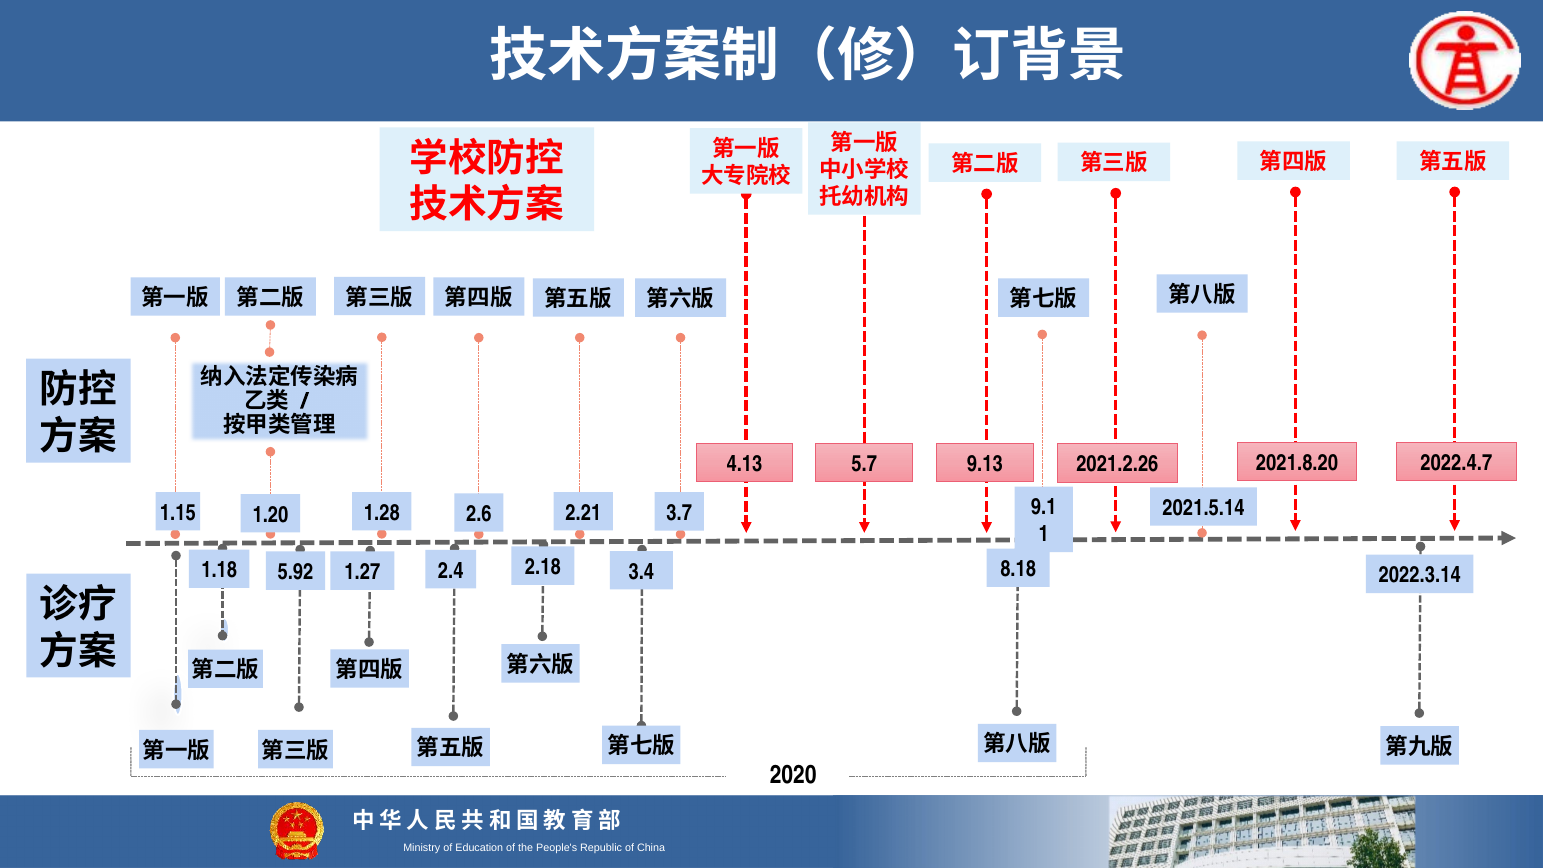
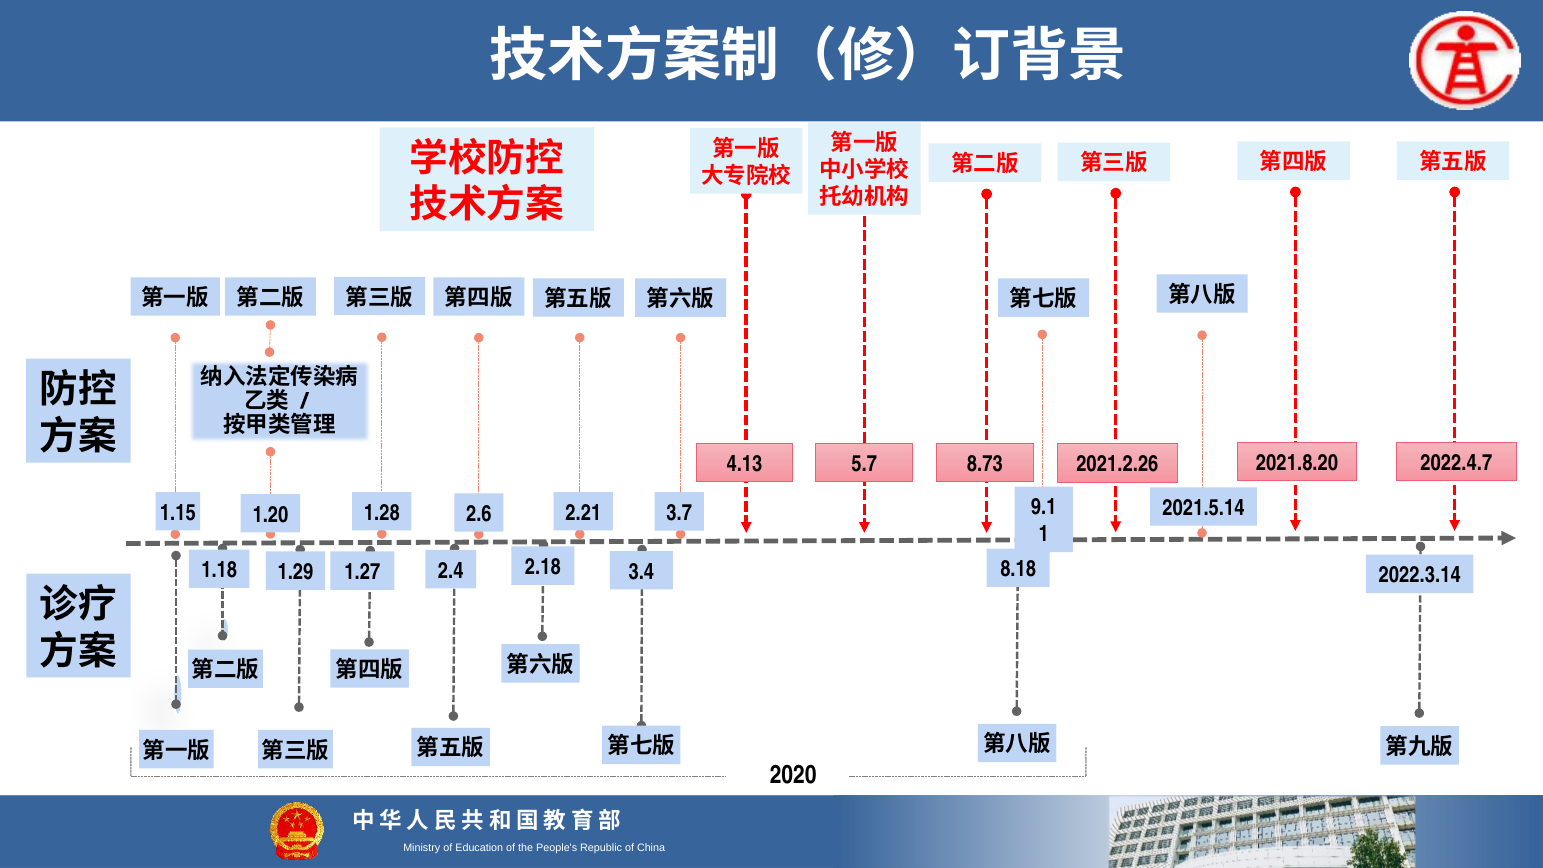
9.13: 9.13 -> 8.73 (985, 464)
5.92: 5.92 -> 1.29 (296, 572)
